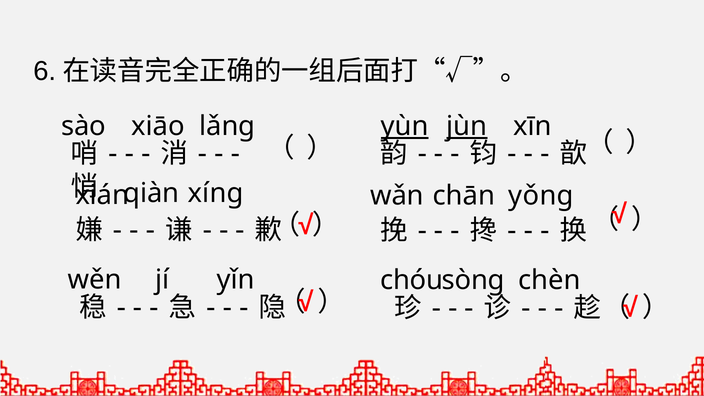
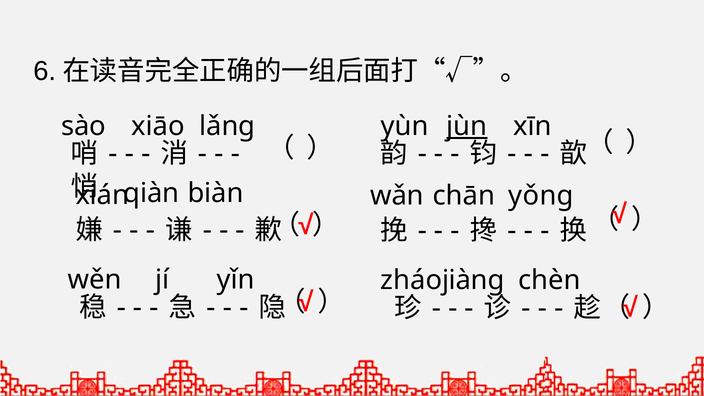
yùn underline: present -> none (405, 126)
xíng: xíng -> biàn (216, 193)
chóu: chóu -> zháo (411, 280)
sòng: sòng -> jiàng (473, 280)
